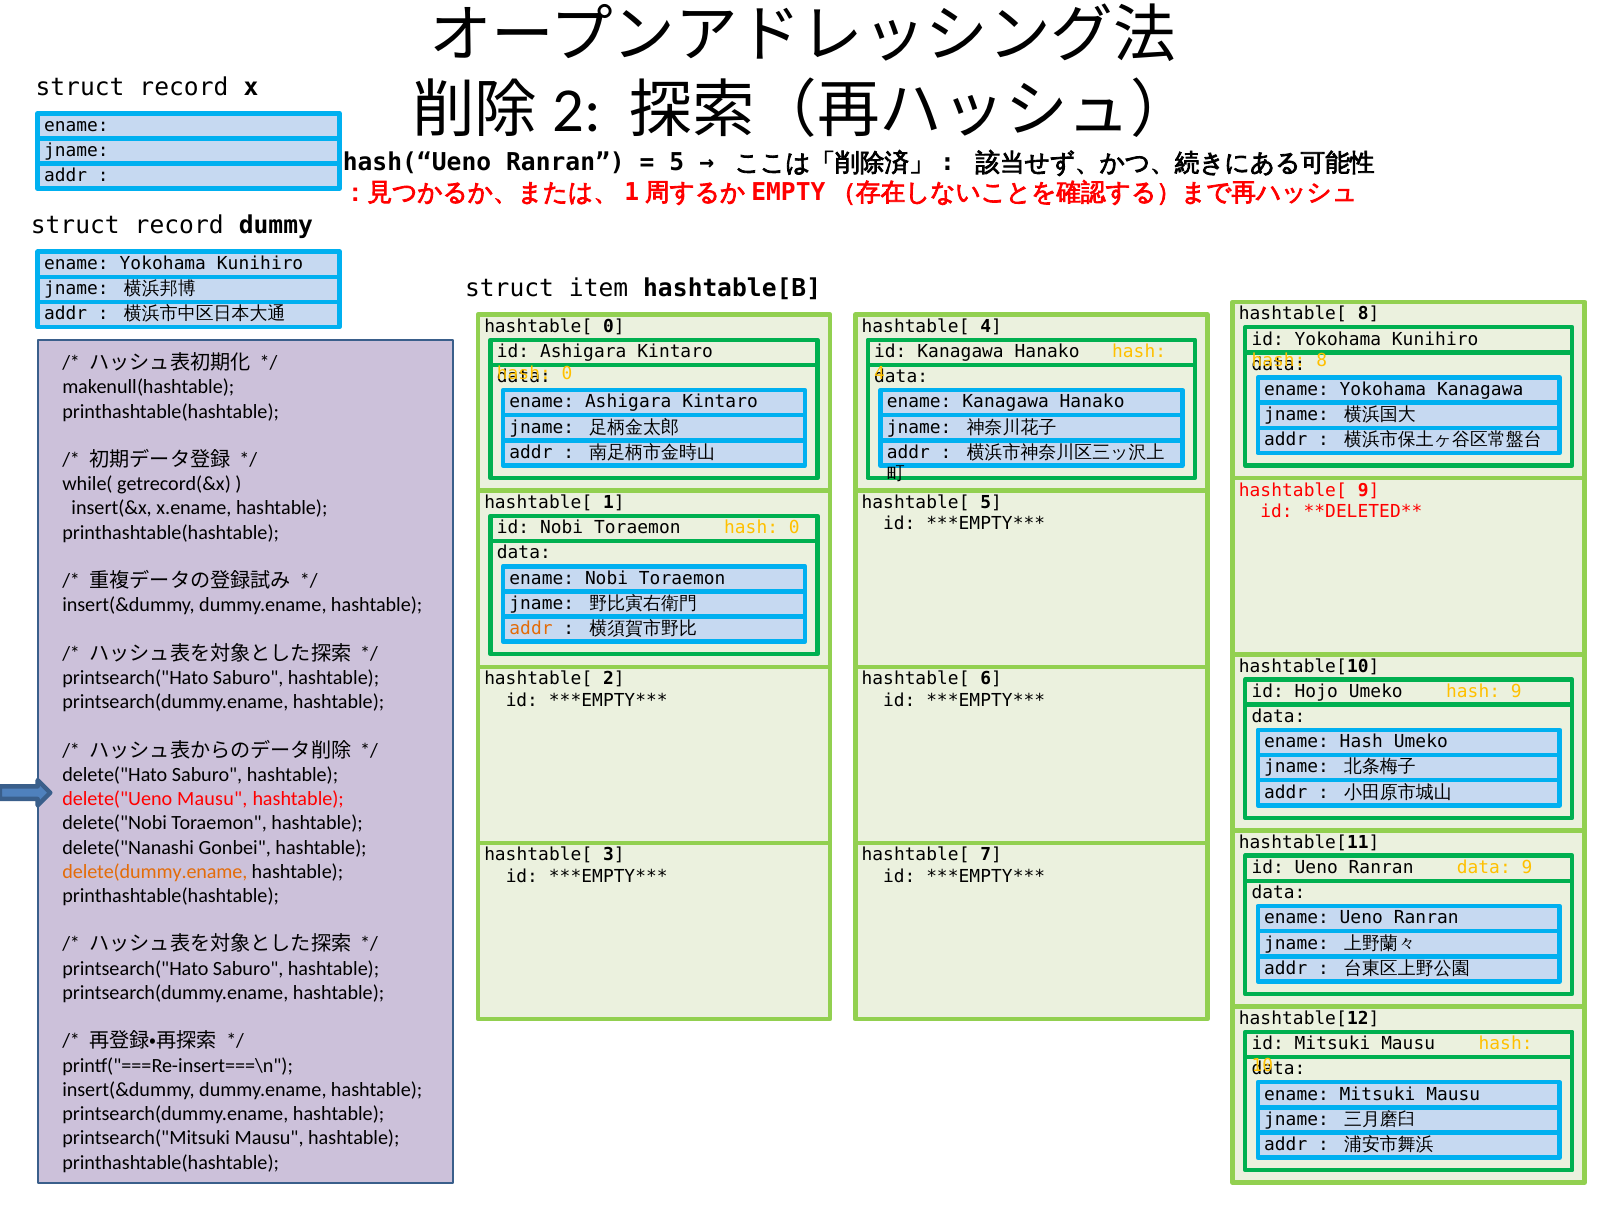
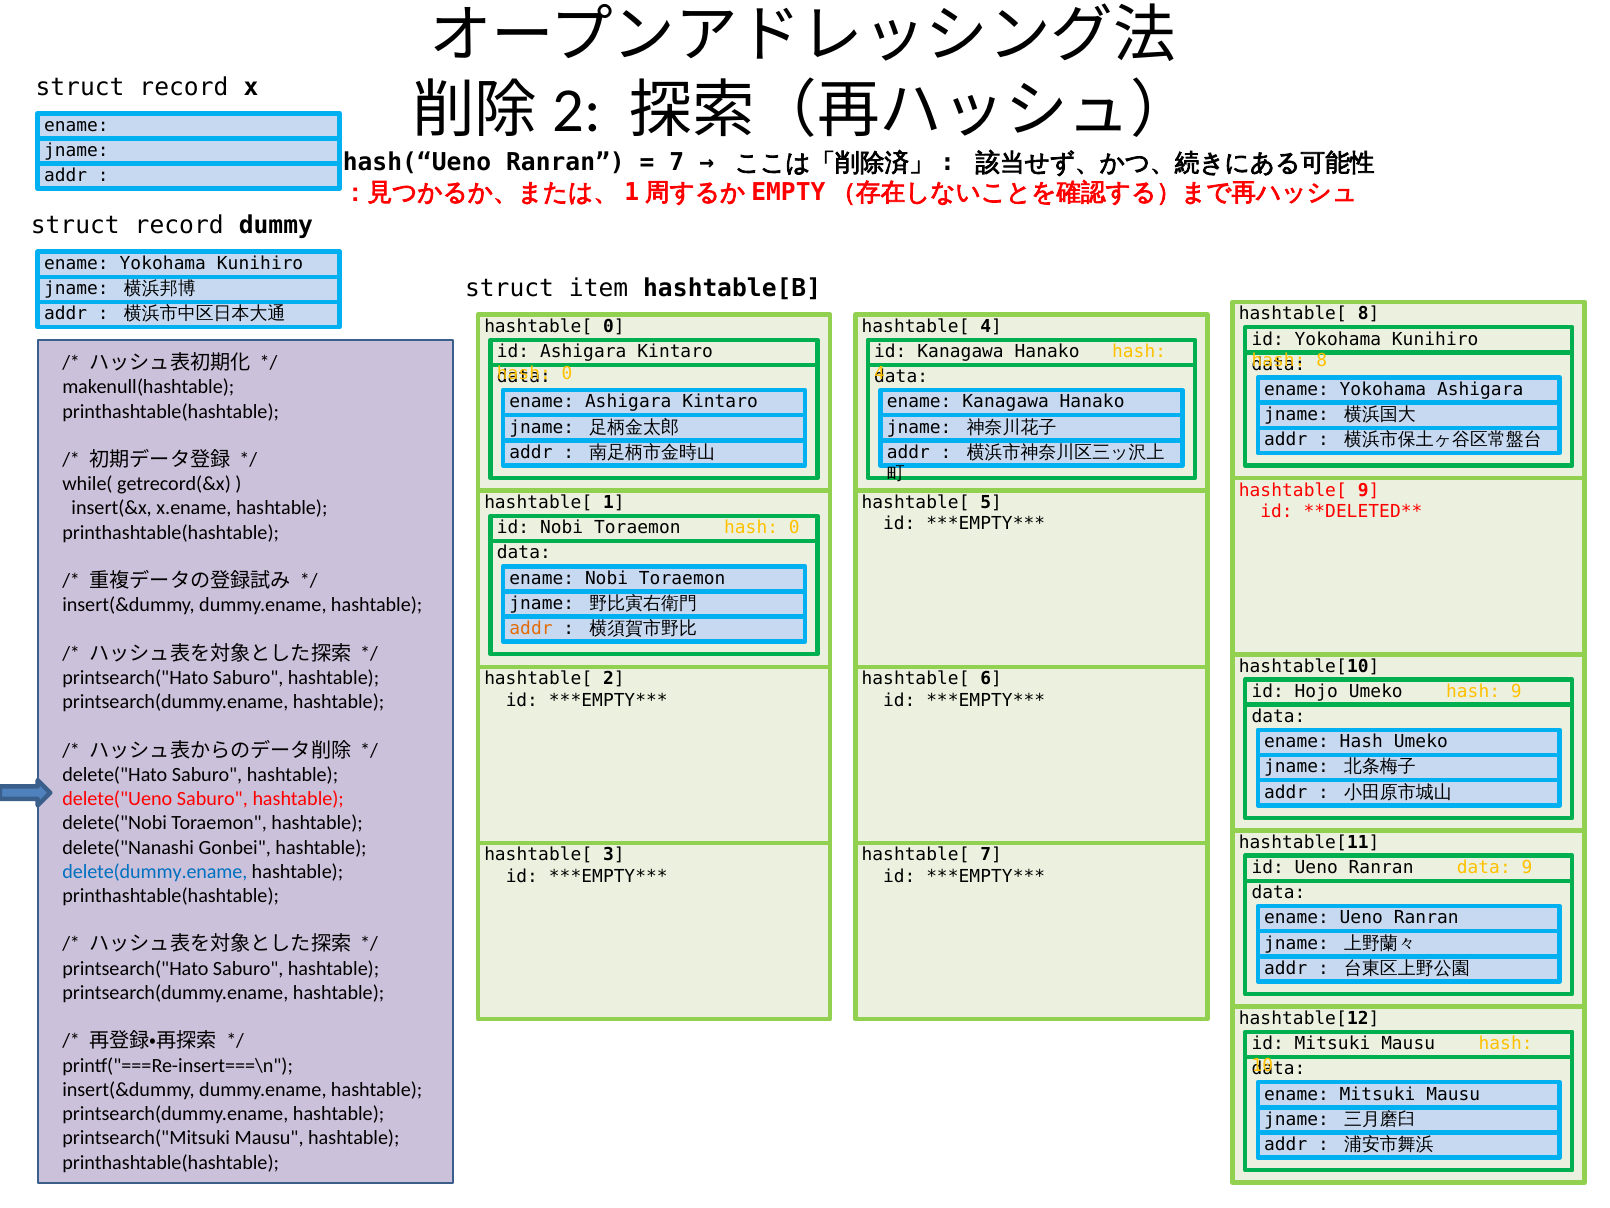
5: 5 -> 7 (677, 163)
Yokohama Kanagawa: Kanagawa -> Ashigara (1480, 389)
delete("Ueno Mausu: Mausu -> Saburo (212, 799)
delete(dummy.ename colour: orange -> blue (155, 871)
